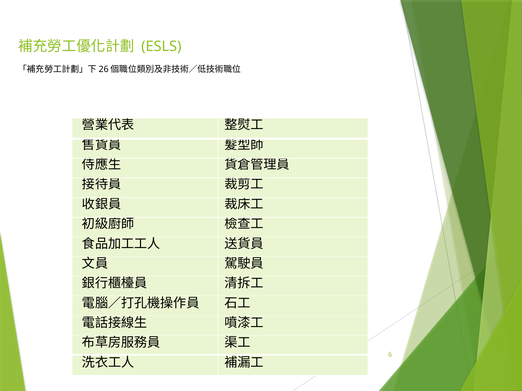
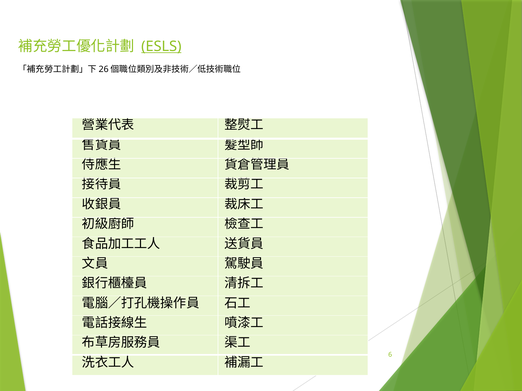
ESLS underline: none -> present (161, 47)
